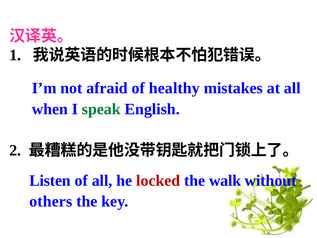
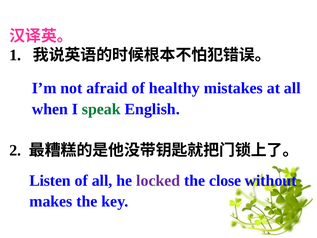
locked colour: red -> purple (158, 180)
walk: walk -> close (225, 180)
others: others -> makes (51, 201)
